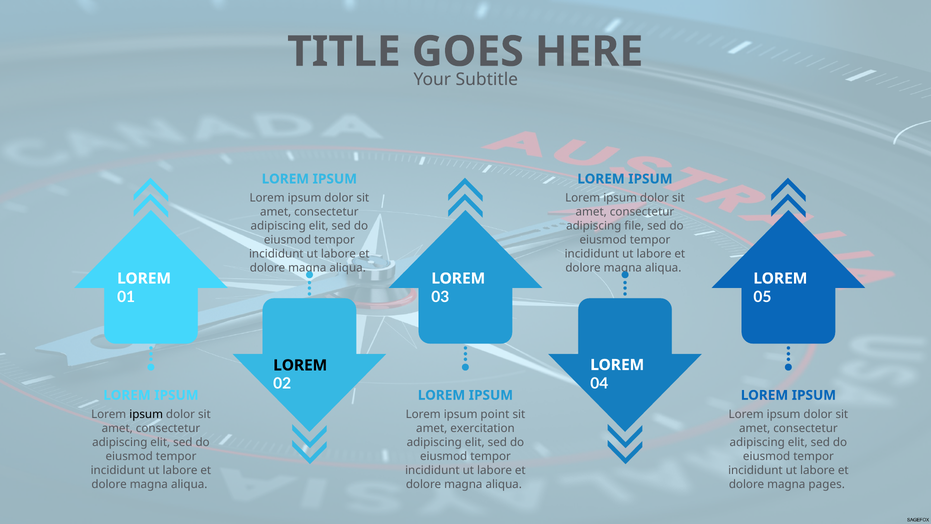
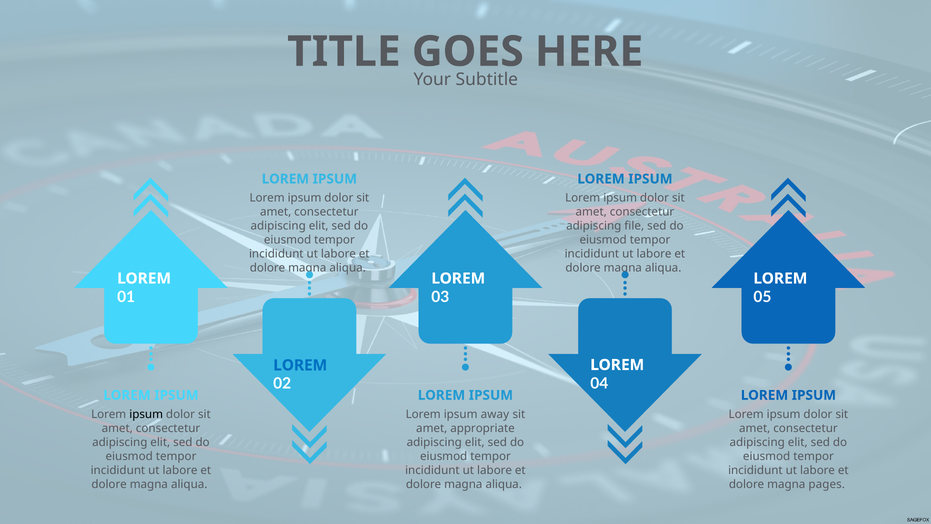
LOREM colour: black -> blue (300, 365)
point: point -> away (495, 414)
exercitation: exercitation -> appropriate (483, 428)
